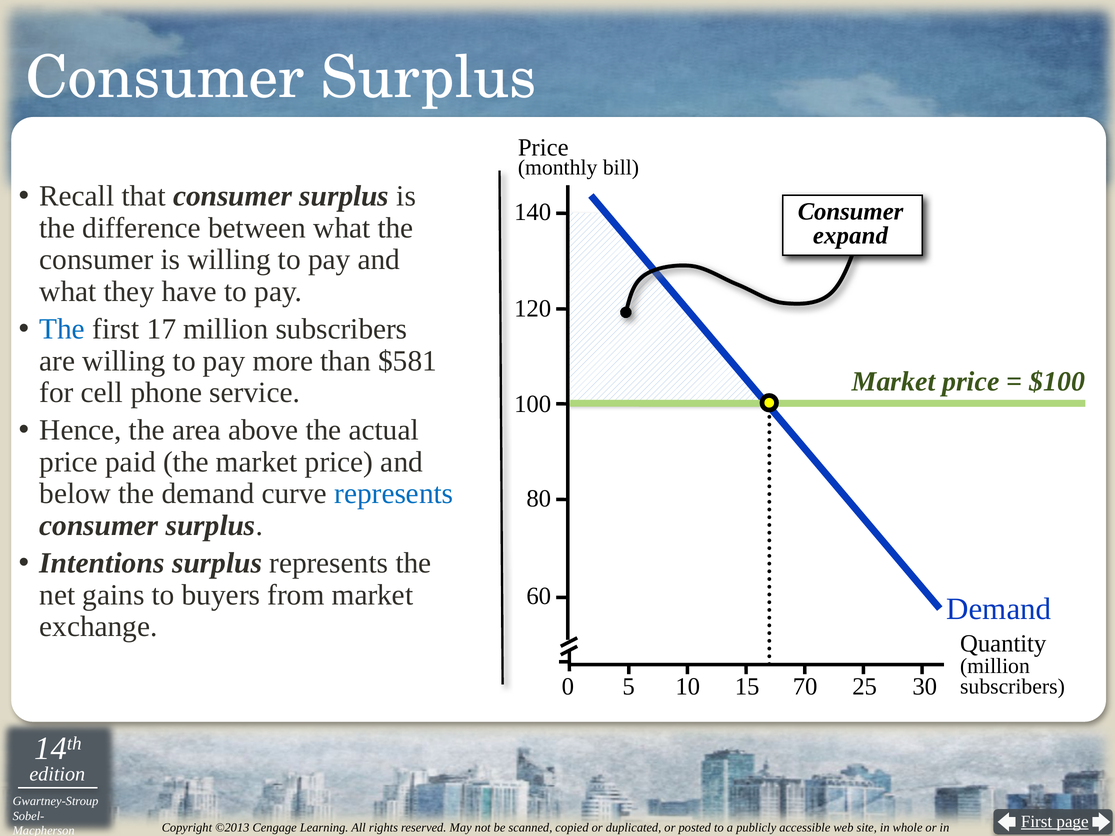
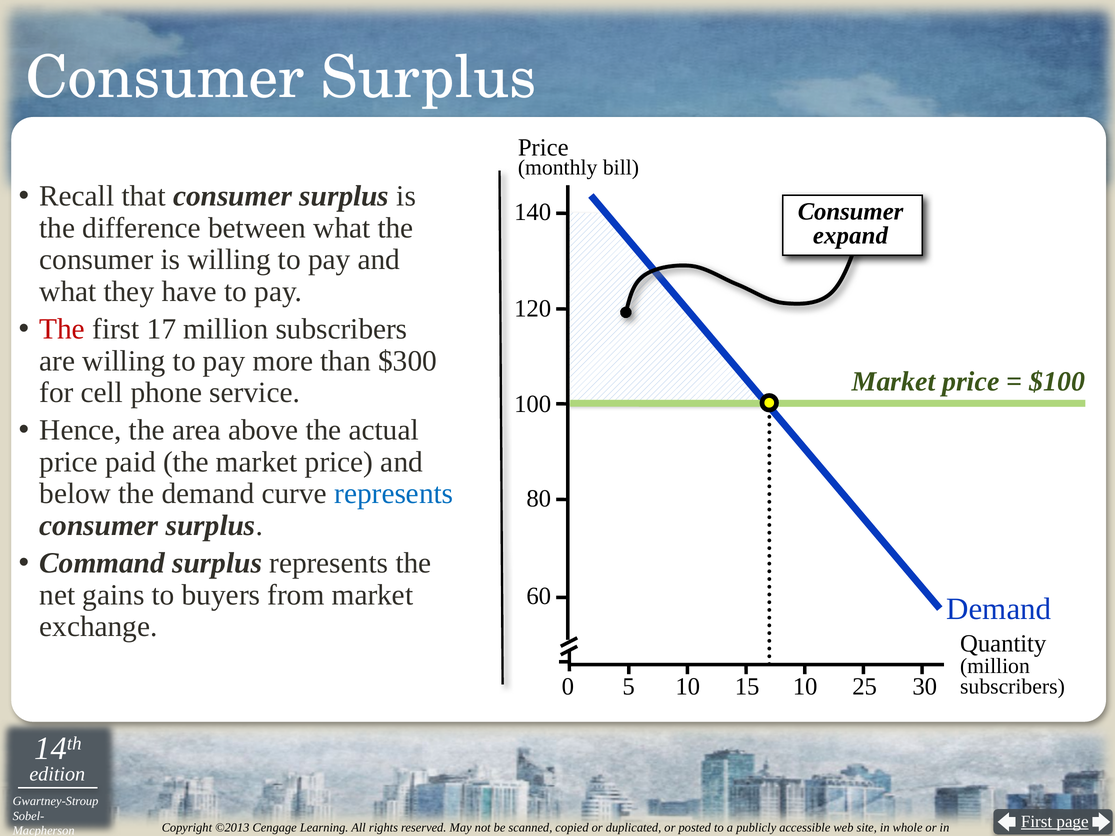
The colour: blue -> red (62, 329)
$581: $581 -> $300 (408, 361)
Intentions: Intentions -> Command (102, 563)
15 70: 70 -> 10 (805, 687)
